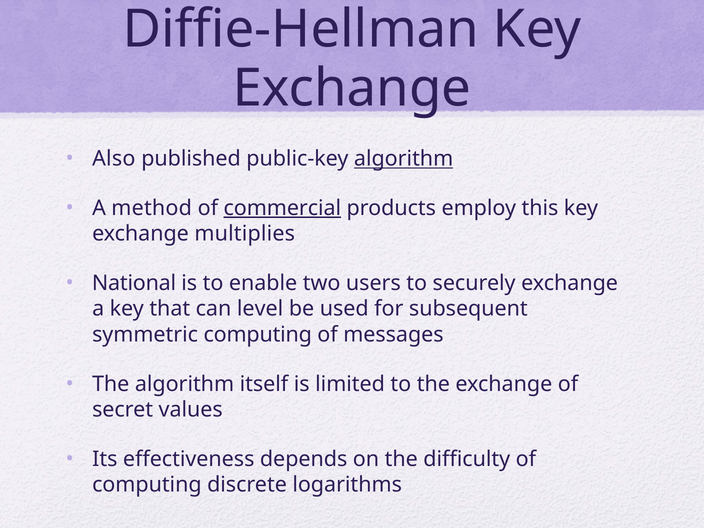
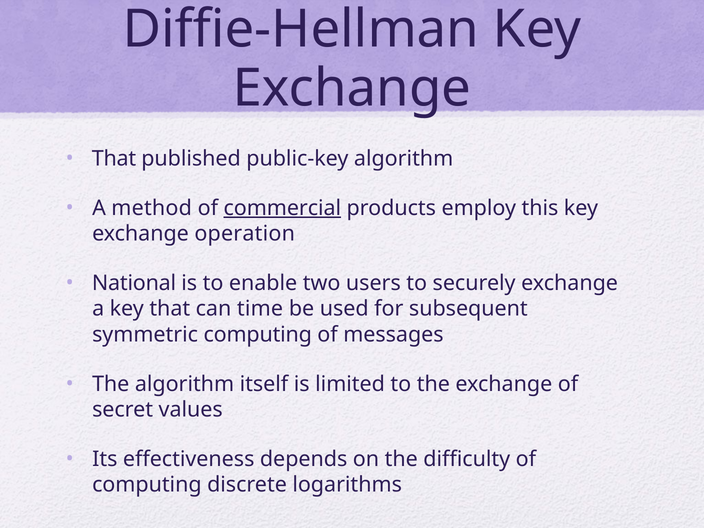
Also: Also -> That (114, 159)
algorithm underline: present -> none (404, 159)
multiplies: multiplies -> operation (245, 234)
level: level -> time (260, 309)
